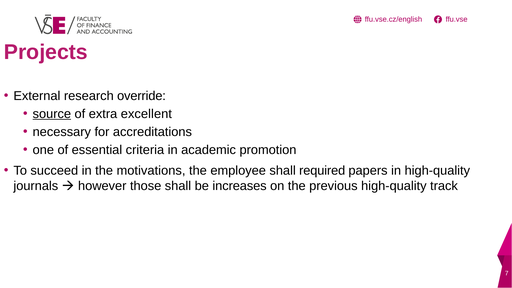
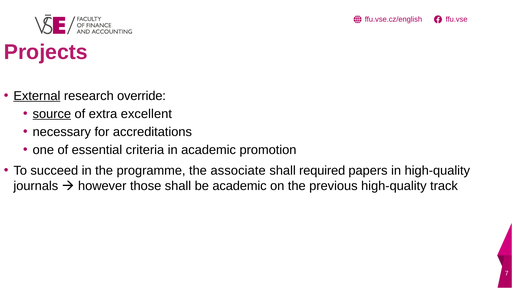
External underline: none -> present (37, 96)
motivations: motivations -> programme (151, 171)
employee: employee -> associate (238, 171)
be increases: increases -> academic (240, 186)
